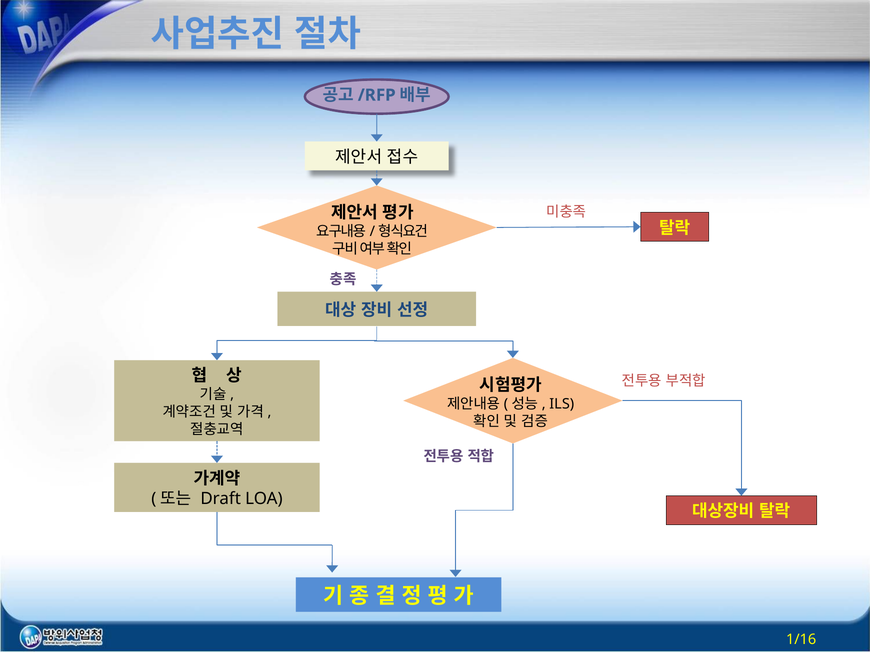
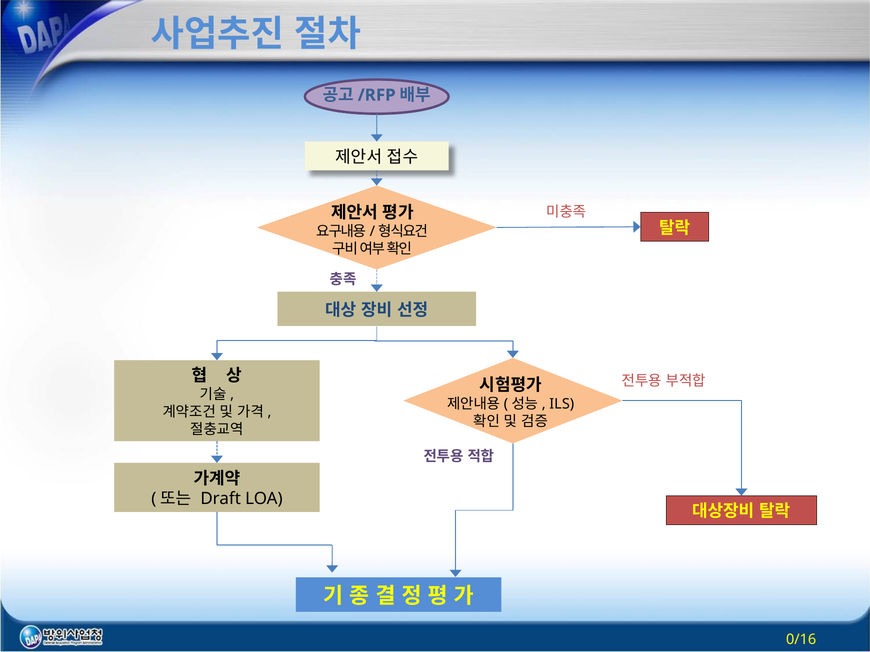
1/16: 1/16 -> 0/16 (801, 640)
